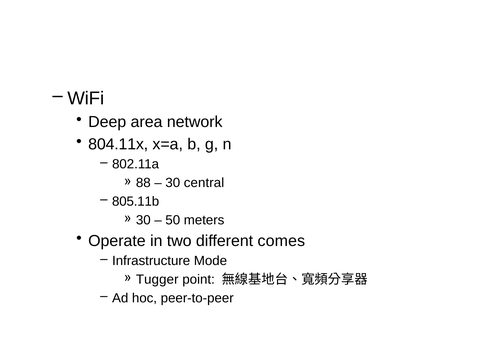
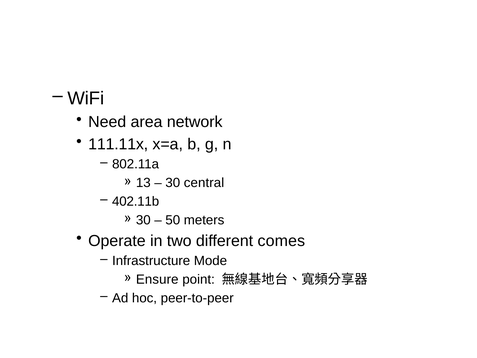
Deep: Deep -> Need (107, 122)
804.11x: 804.11x -> 111.11x (118, 144)
88: 88 -> 13 (143, 183)
805.11b: 805.11b -> 402.11b (136, 201)
Tugger: Tugger -> Ensure (157, 279)
